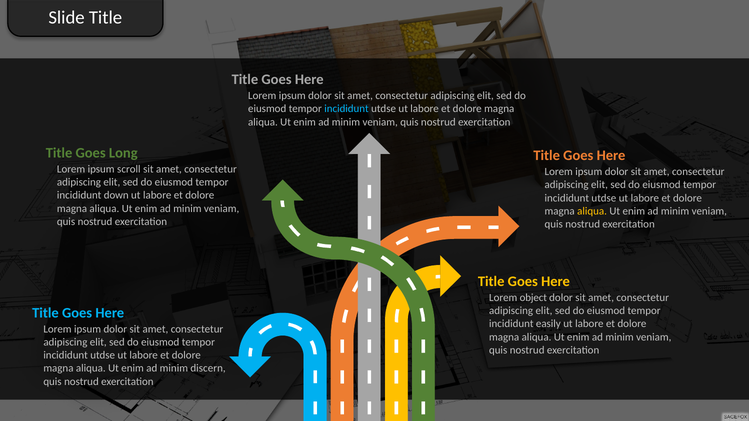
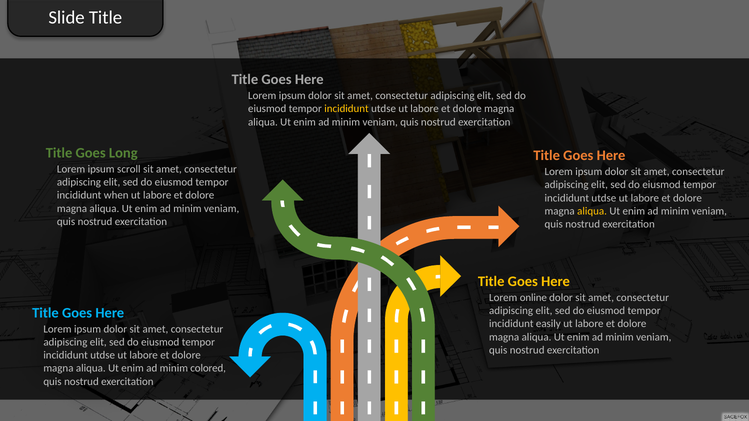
incididunt colour: light blue -> yellow (346, 109)
down: down -> when (116, 196)
object: object -> online (533, 298)
discern: discern -> colored (208, 369)
